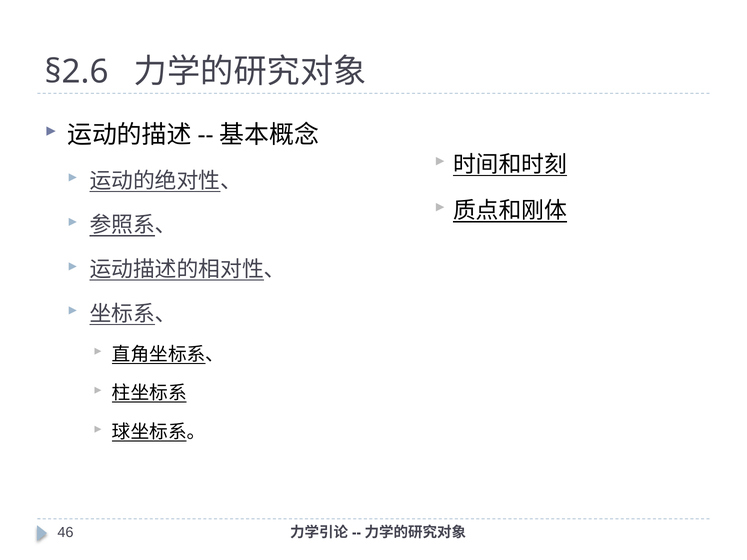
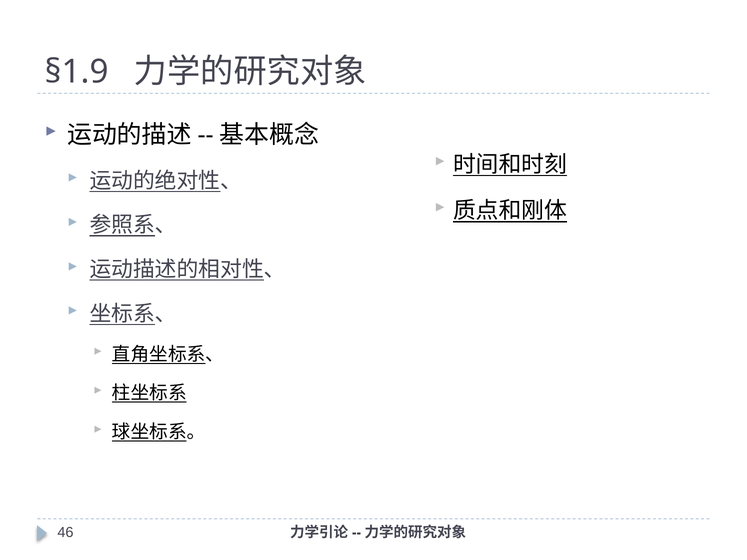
§2.6: §2.6 -> §1.9 (77, 72)
